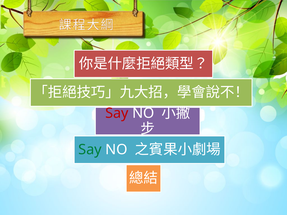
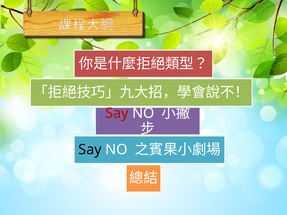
Say colour: green -> black (90, 150)
